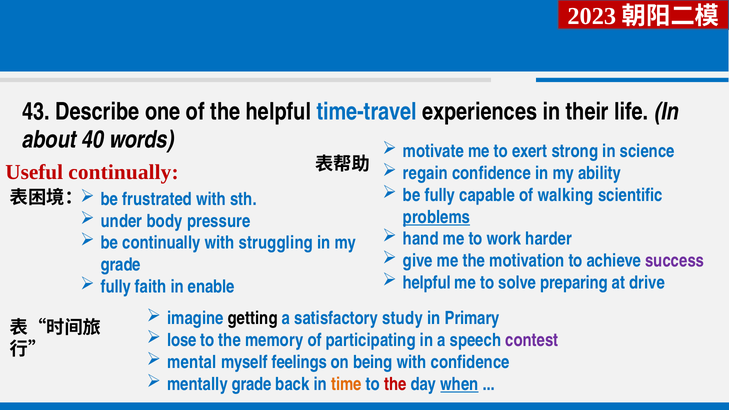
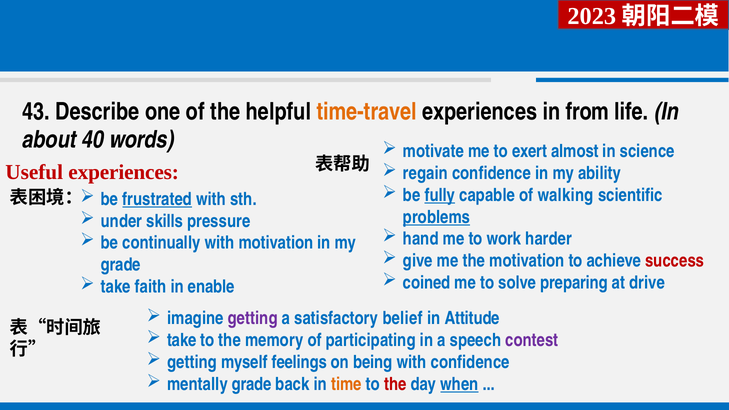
time-travel colour: blue -> orange (367, 112)
their: their -> from (587, 112)
strong: strong -> almost (575, 151)
Useful continually: continually -> experiences (124, 172)
fully underline: none -> present (440, 195)
frustrated underline: none -> present (157, 199)
body: body -> skills (165, 221)
with struggling: struggling -> motivation (276, 243)
success colour: purple -> red (675, 261)
helpful: helpful -> coined (427, 283)
fully: fully -> take (116, 287)
getting colour: black -> purple (253, 319)
study: study -> belief (403, 319)
Primary: Primary -> Attitude (472, 319)
lose: lose -> take (182, 340)
mental: mental -> getting (192, 362)
